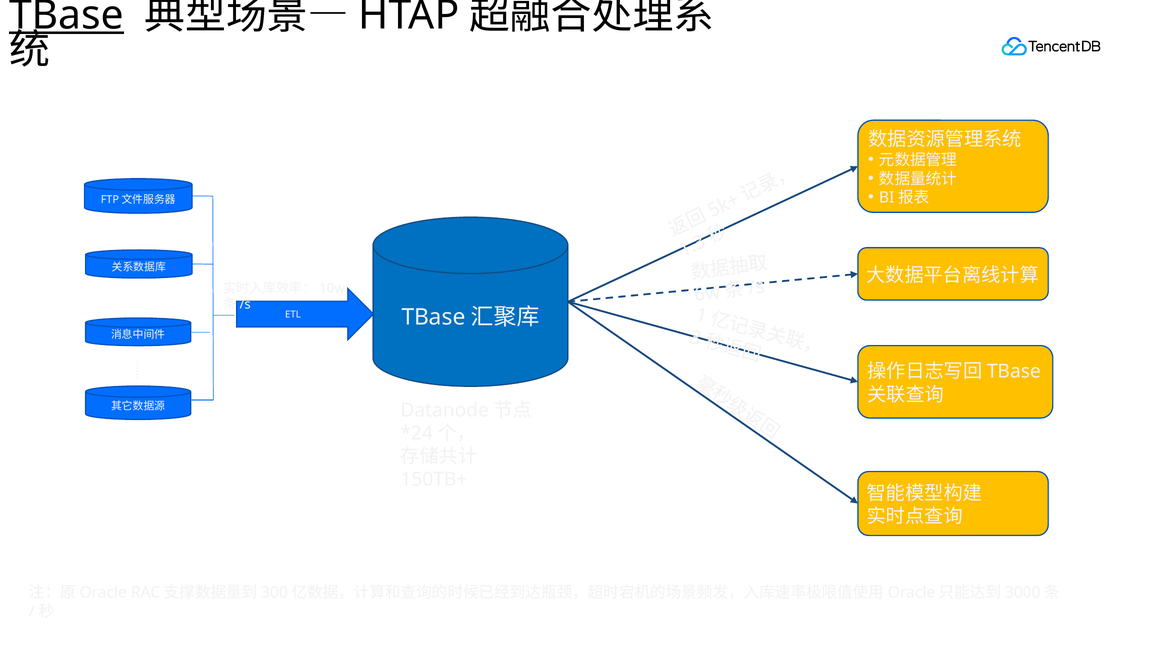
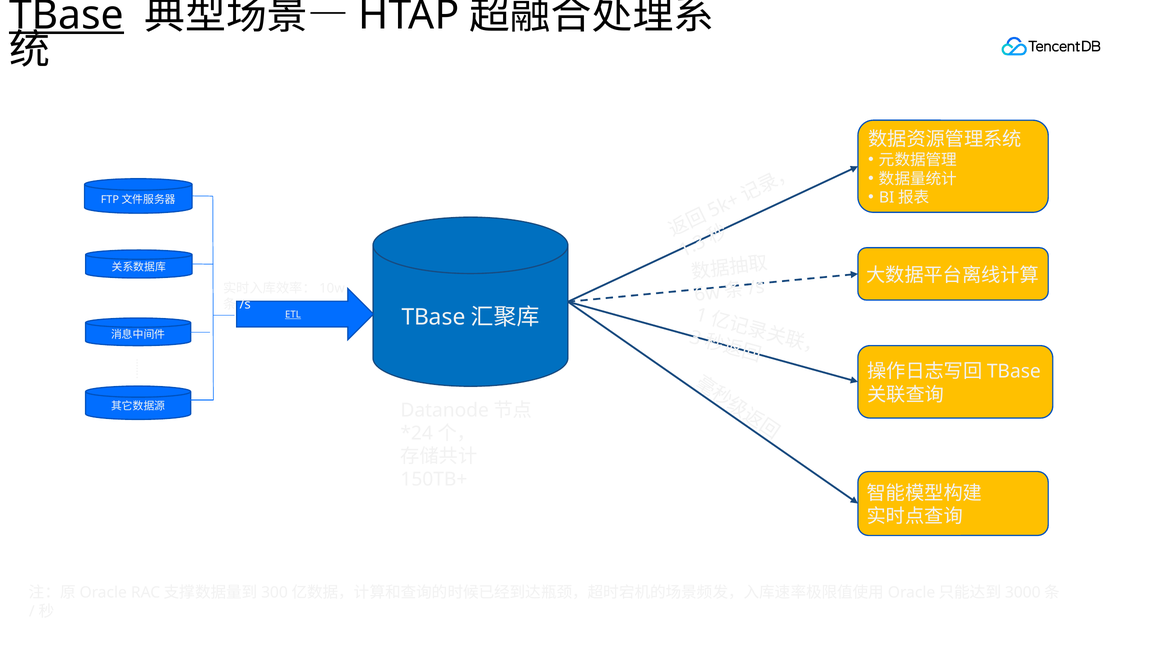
ETL underline: none -> present (293, 315)
